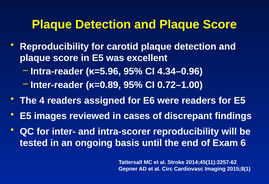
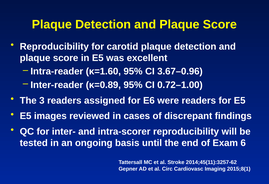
κ=5.96: κ=5.96 -> κ=1.60 (103, 71)
4.34–0.96: 4.34–0.96 -> 3.67–0.96 (180, 71)
4: 4 -> 3 (42, 100)
